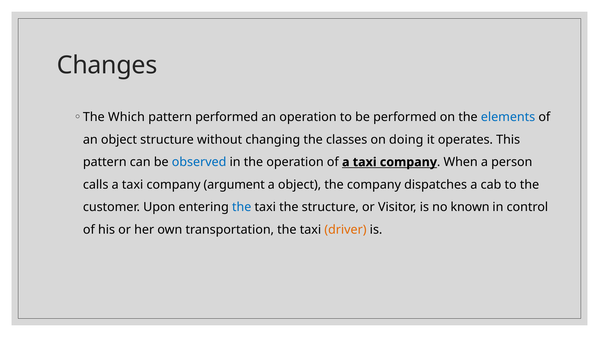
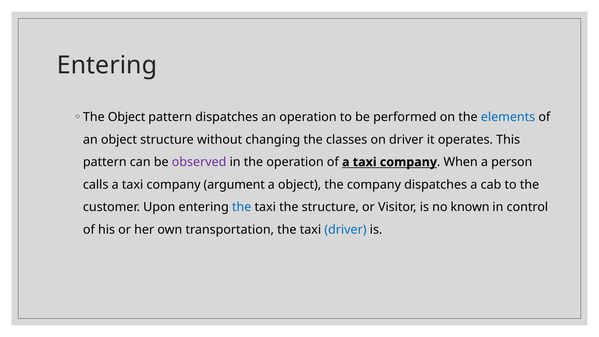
Changes: Changes -> Entering (107, 65)
The Which: Which -> Object (127, 117)
pattern performed: performed -> dispatches (227, 117)
on doing: doing -> driver (406, 140)
observed colour: blue -> purple (199, 162)
driver colour: orange -> blue (345, 230)
